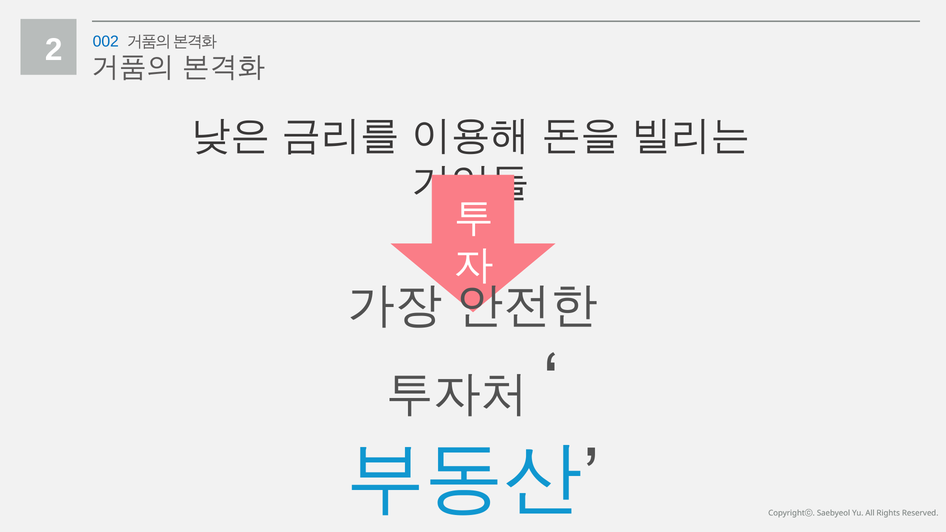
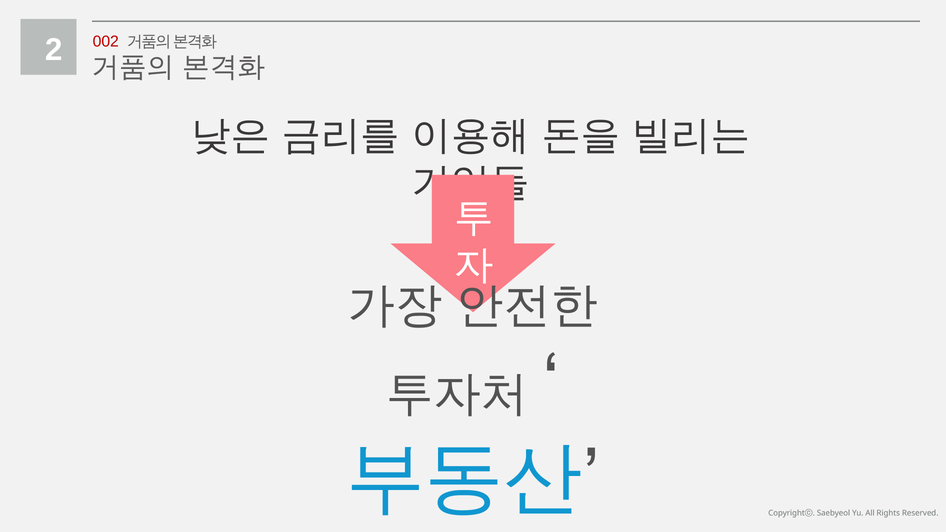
002 colour: blue -> red (106, 41)
